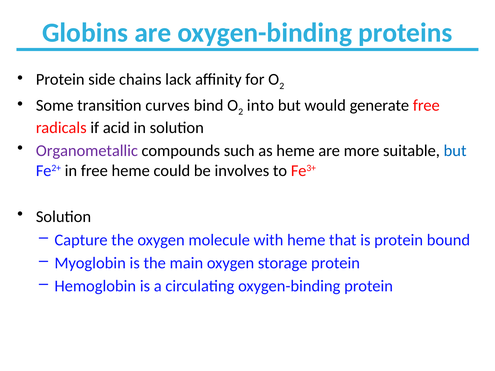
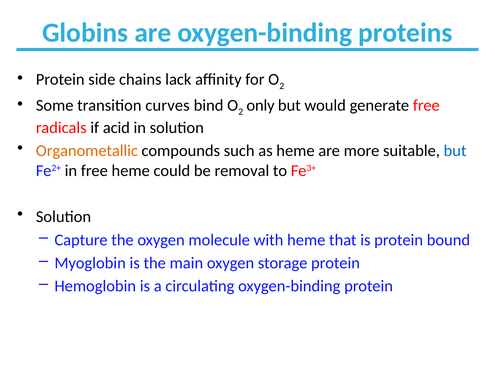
into: into -> only (261, 105)
Organometallic colour: purple -> orange (87, 151)
involves: involves -> removal (242, 171)
